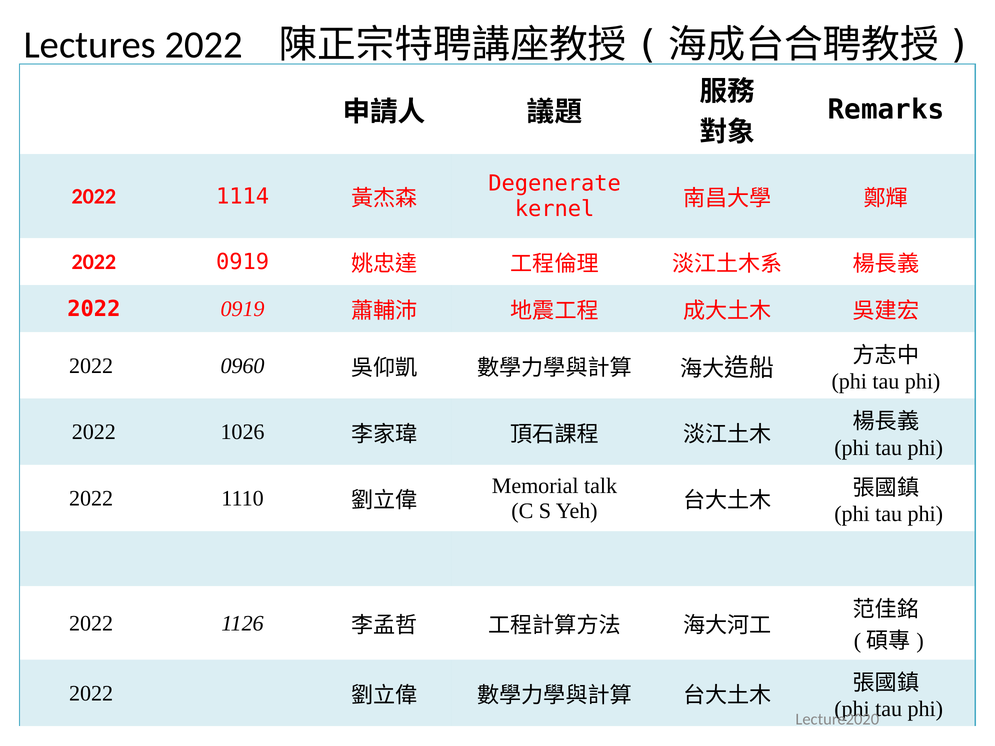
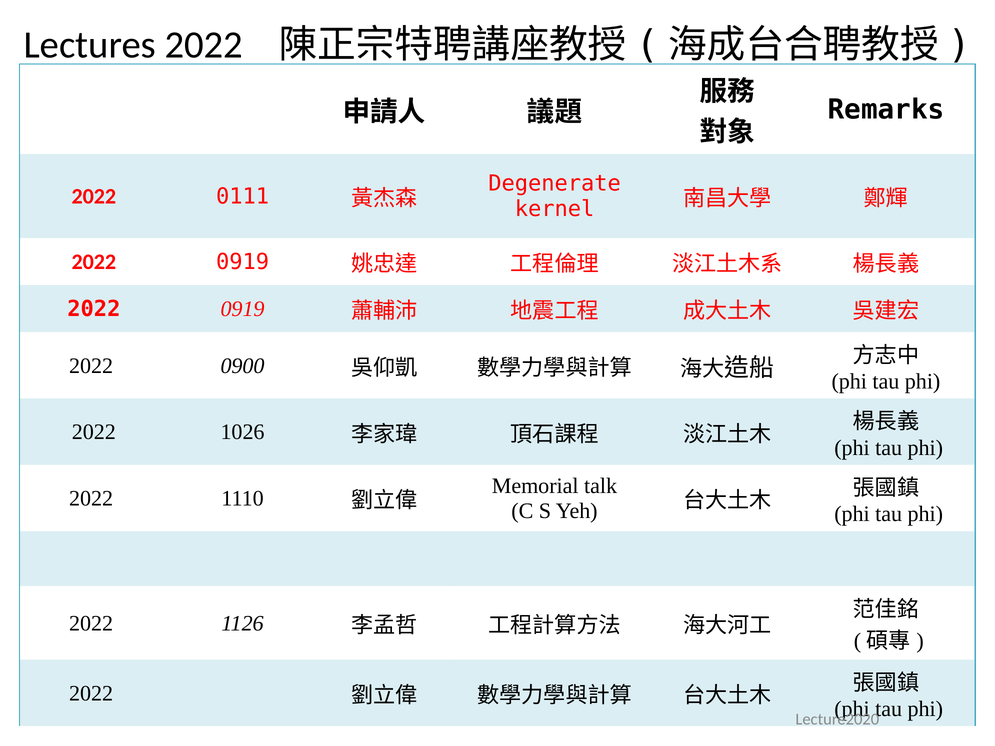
1114: 1114 -> 0111 (243, 196)
0960: 0960 -> 0900 (243, 366)
